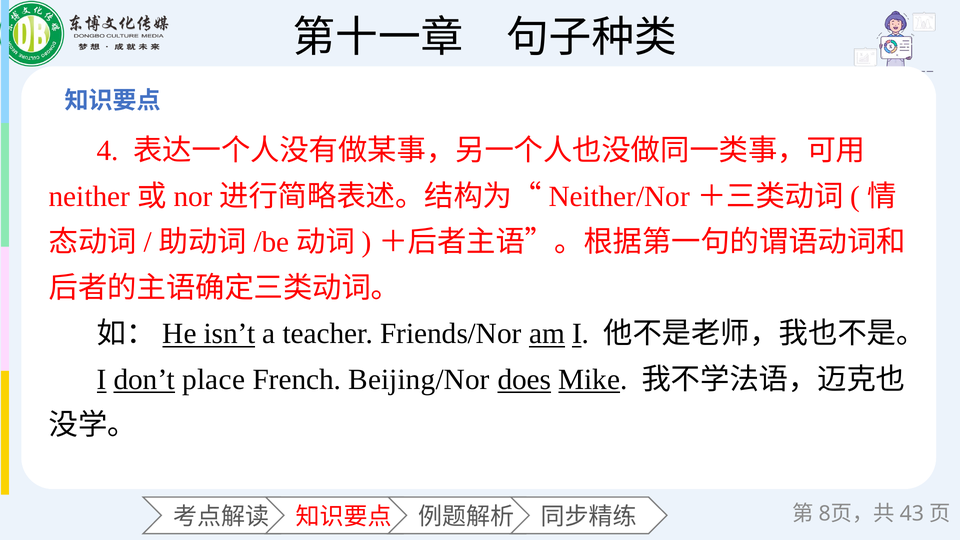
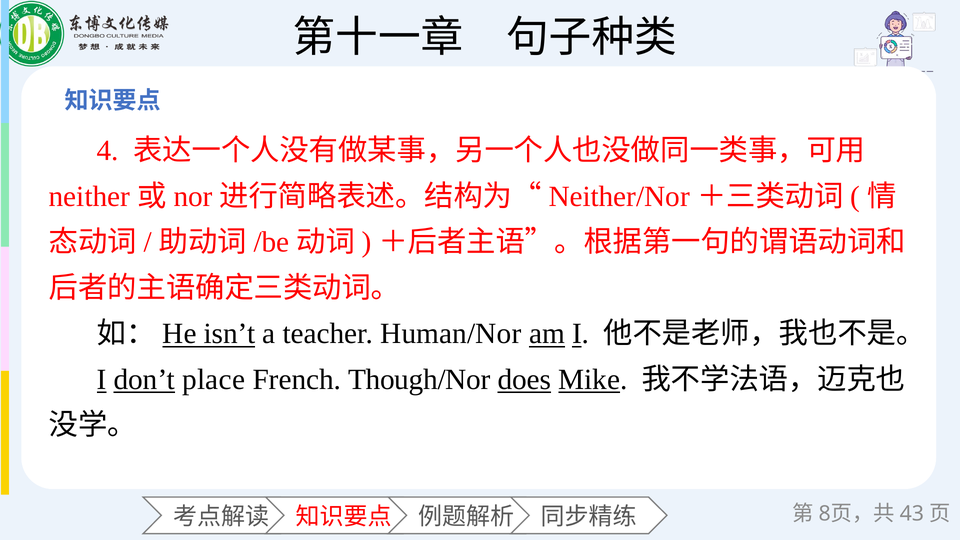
Friends/Nor: Friends/Nor -> Human/Nor (451, 334)
Beijing/Nor: Beijing/Nor -> Though/Nor (419, 379)
